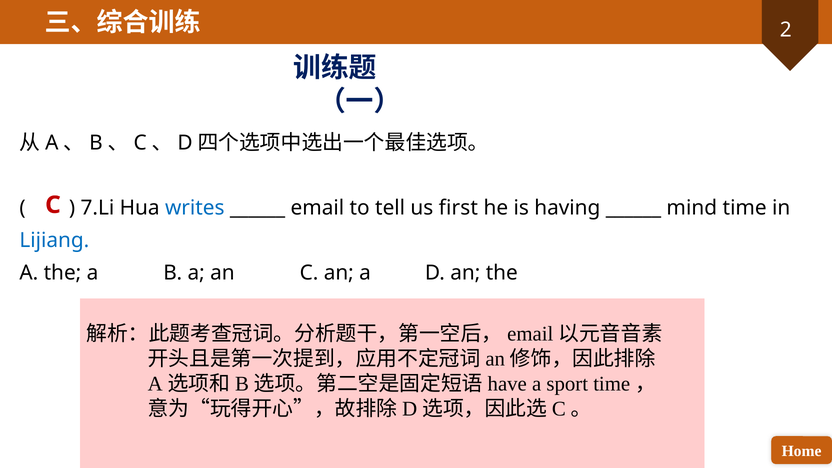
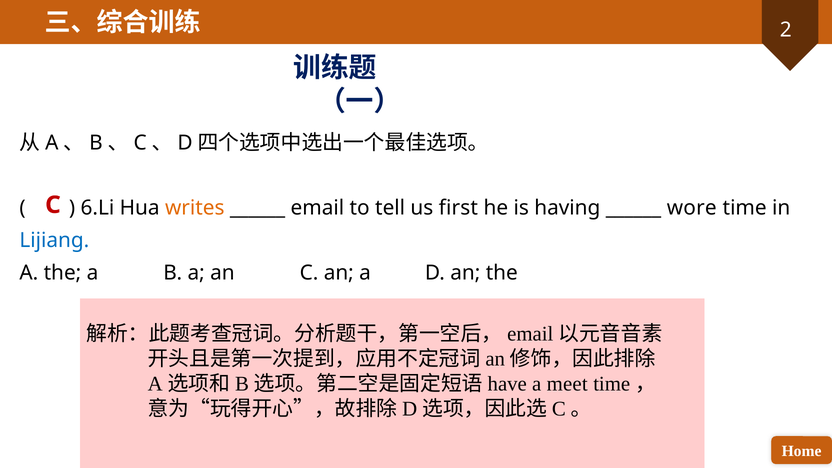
7.Li: 7.Li -> 6.Li (97, 208)
writes colour: blue -> orange (195, 208)
mind: mind -> wore (692, 208)
sport: sport -> meet (567, 384)
